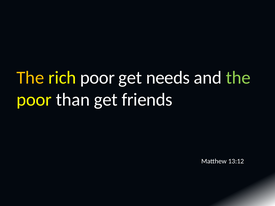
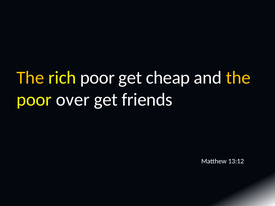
needs: needs -> cheap (168, 78)
the colour: light green -> yellow (238, 78)
than: than -> over (73, 100)
